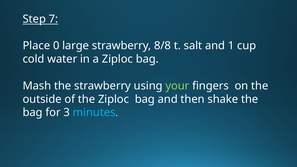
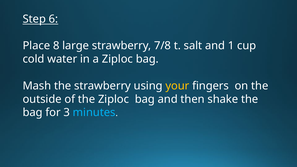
7: 7 -> 6 (53, 19)
0: 0 -> 8 (56, 46)
8/8: 8/8 -> 7/8 (162, 46)
your colour: light green -> yellow (177, 86)
